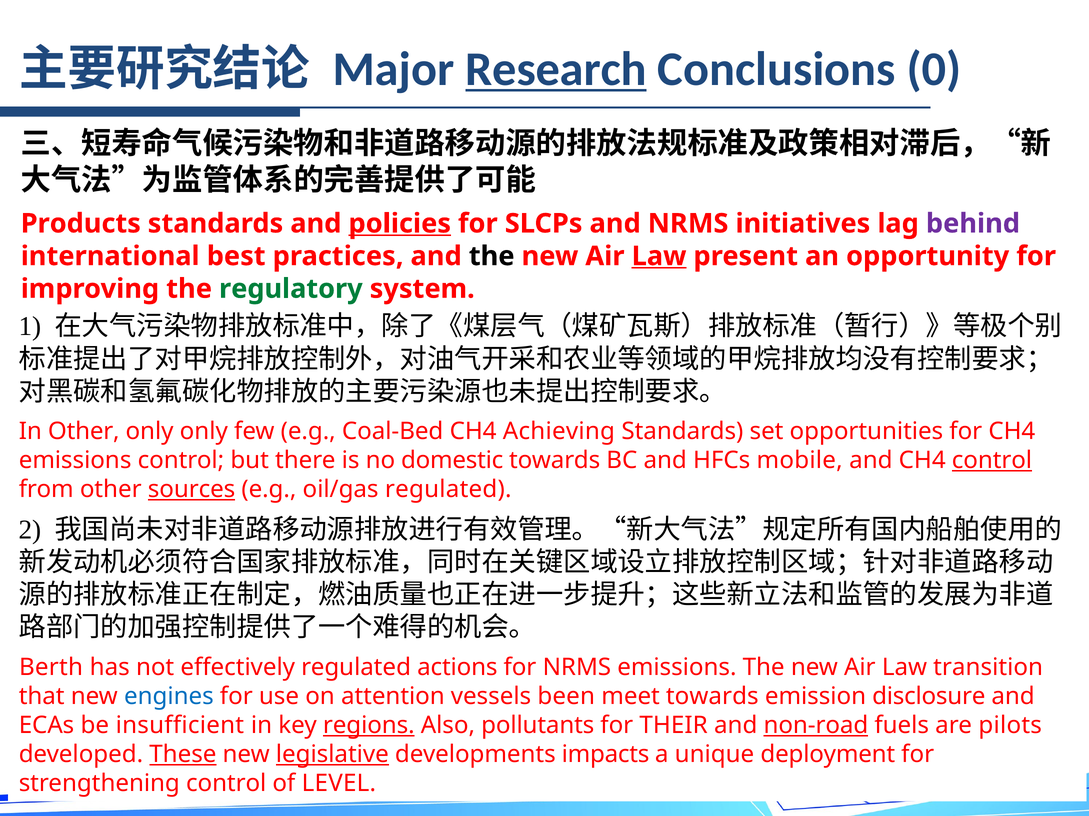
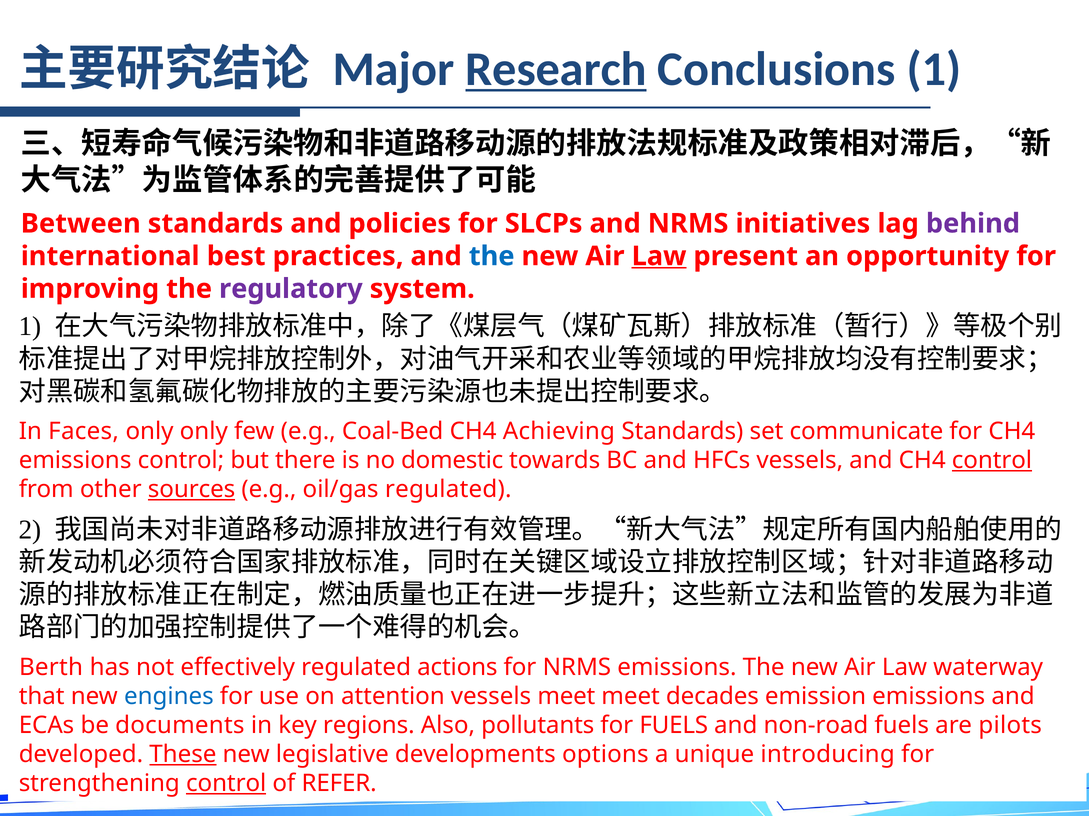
Conclusions 0: 0 -> 1 (934, 69)
Products: Products -> Between (81, 224)
policies underline: present -> none (400, 224)
the colour: black -> blue (492, 256)
regulatory colour: green -> purple (291, 289)
In Other: Other -> Faces (84, 432)
opportunities: opportunities -> communicate (866, 432)
HFCs mobile: mobile -> vessels (800, 461)
transition: transition -> waterway (988, 668)
vessels been: been -> meet (566, 697)
meet towards: towards -> decades (712, 697)
emission disclosure: disclosure -> emissions (929, 697)
insufficient: insufficient -> documents (180, 726)
regions underline: present -> none (369, 726)
for THEIR: THEIR -> FUELS (674, 726)
non-road underline: present -> none (816, 726)
legislative underline: present -> none (332, 755)
impacts: impacts -> options (605, 755)
deployment: deployment -> introducing (828, 755)
control underline: none -> present (226, 784)
LEVEL: LEVEL -> REFER (339, 784)
